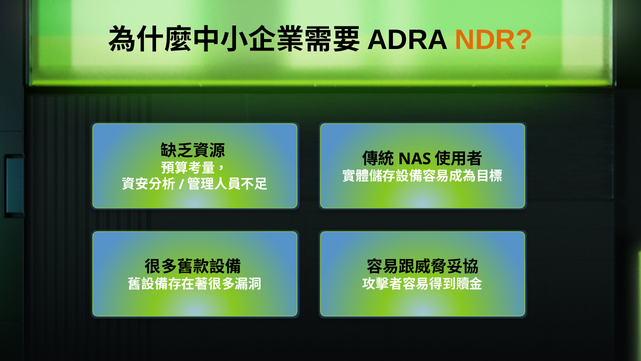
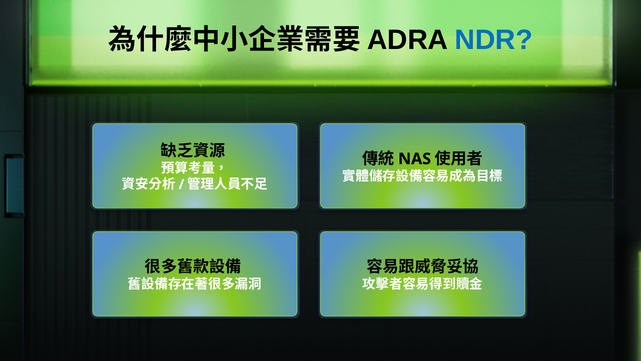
NDR colour: orange -> blue (494, 40)
